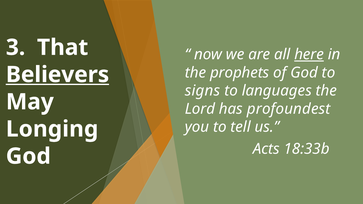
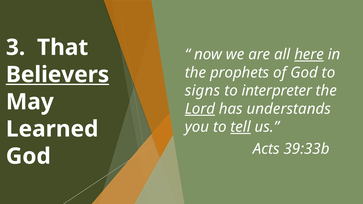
languages: languages -> interpreter (277, 91)
Lord underline: none -> present (200, 109)
profoundest: profoundest -> understands (289, 109)
tell underline: none -> present (241, 127)
Longing: Longing -> Learned (52, 129)
18:33b: 18:33b -> 39:33b (307, 149)
